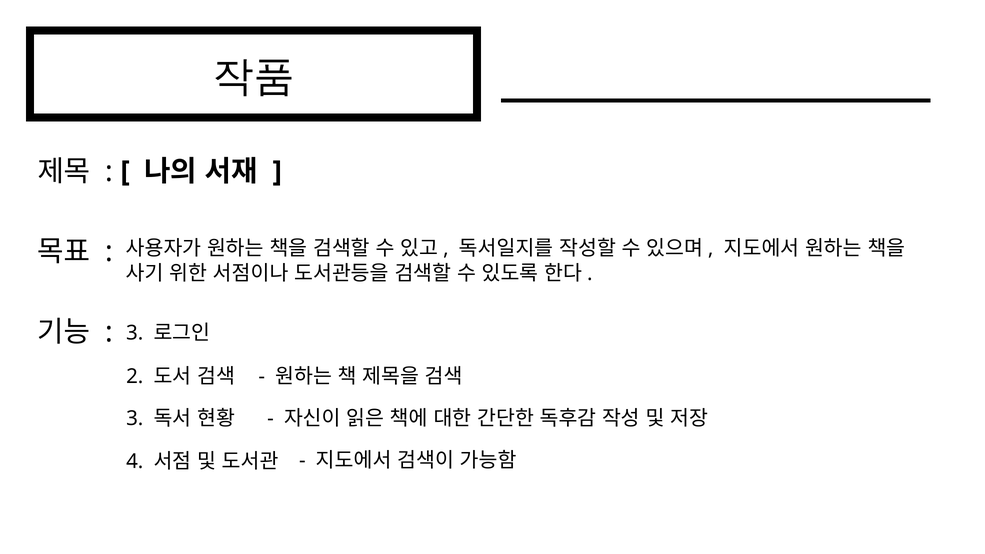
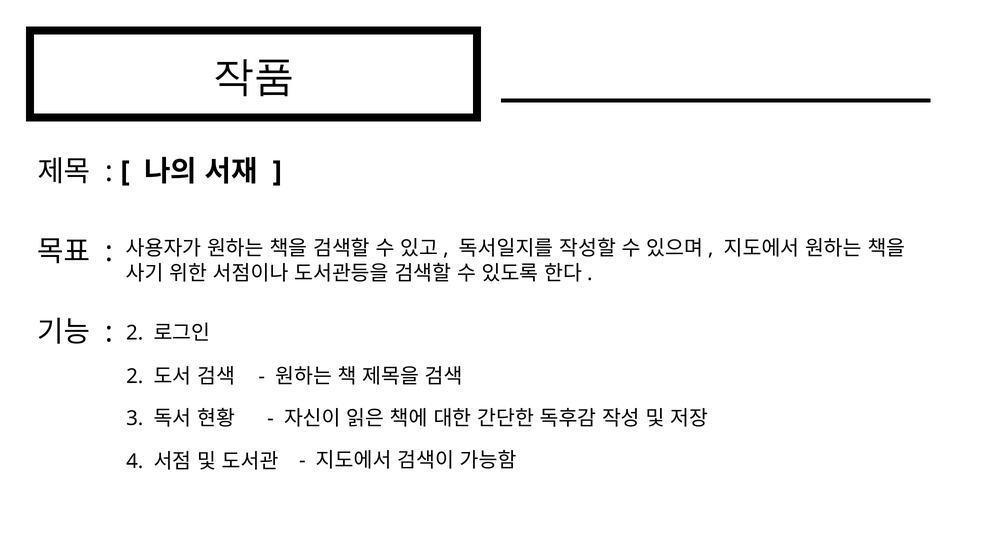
3: 3 -> 2 (135, 333)
